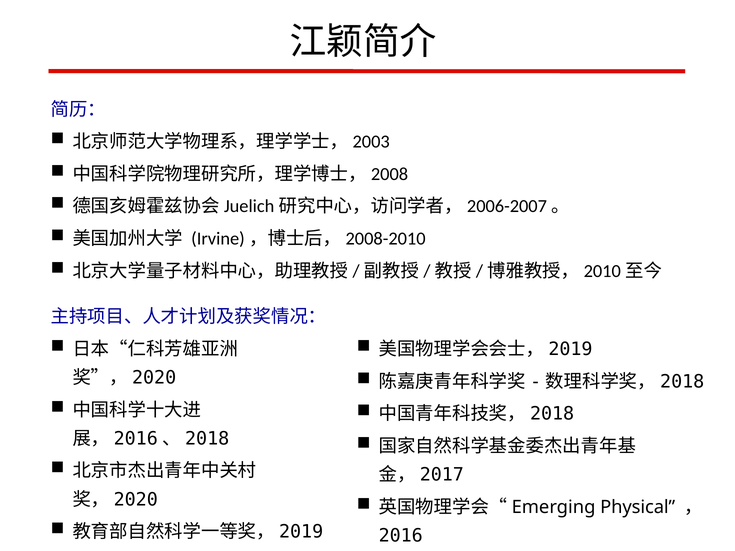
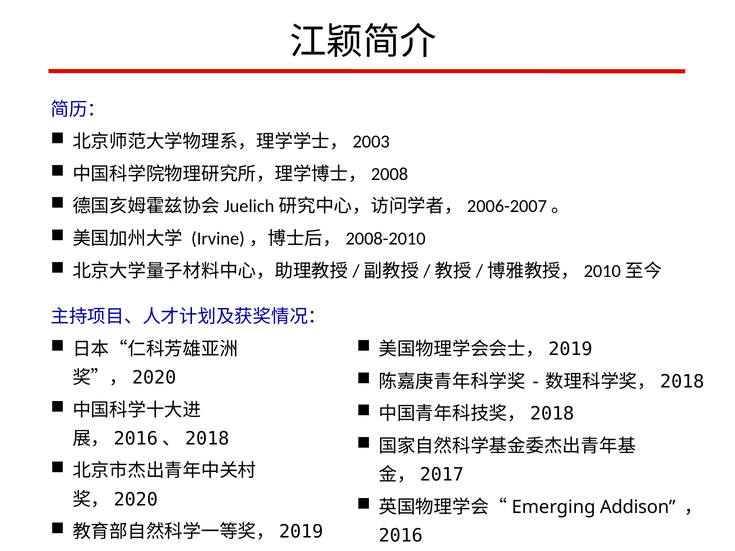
Physical: Physical -> Addison (638, 507)
